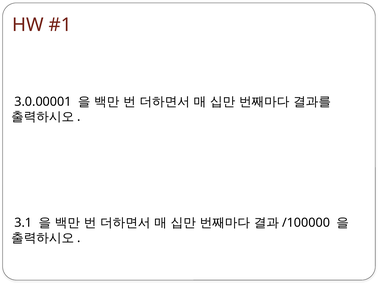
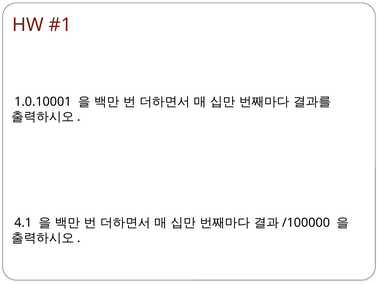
3.0.00001: 3.0.00001 -> 1.0.10001 (43, 101)
3.1: 3.1 -> 4.1 (23, 222)
